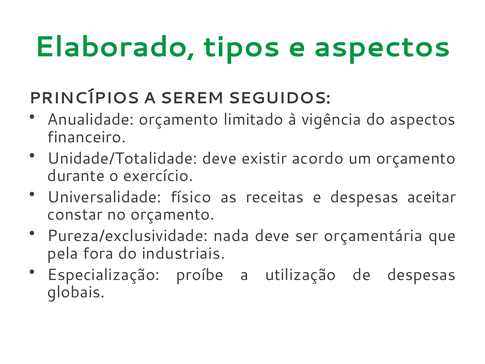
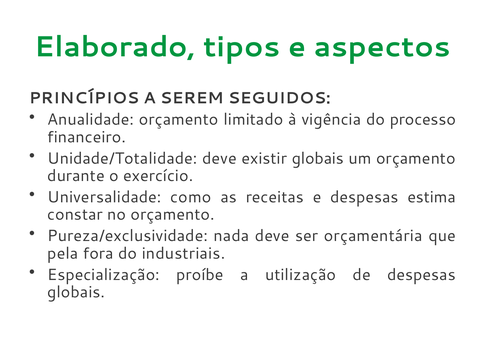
do aspectos: aspectos -> processo (423, 119)
existir acordo: acordo -> globais (318, 158)
físico: físico -> como (191, 197)
aceitar: aceitar -> estima (432, 197)
